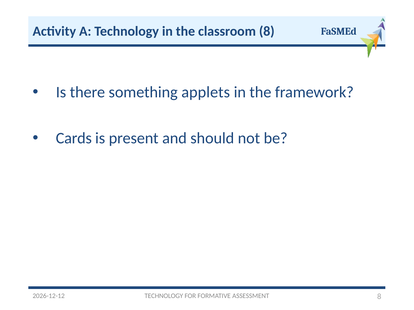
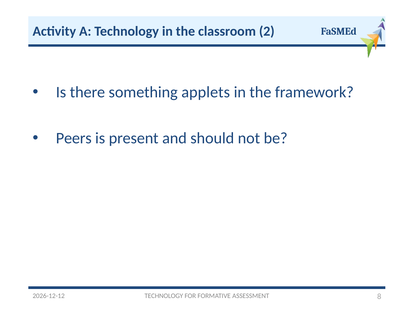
classroom 8: 8 -> 2 (267, 31)
Cards: Cards -> Peers (74, 138)
